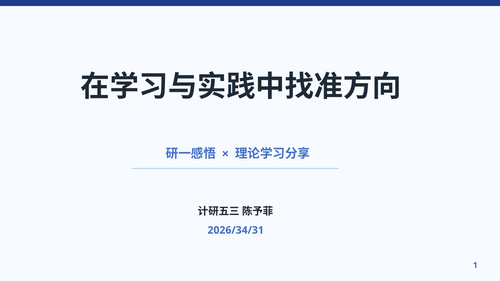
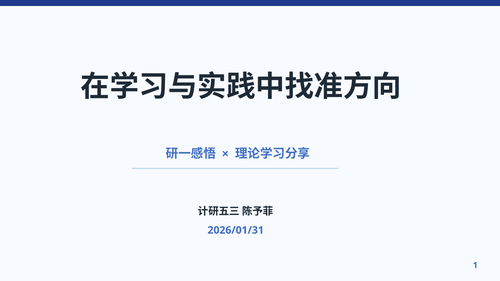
2026/34/31: 2026/34/31 -> 2026/01/31 (236, 230)
